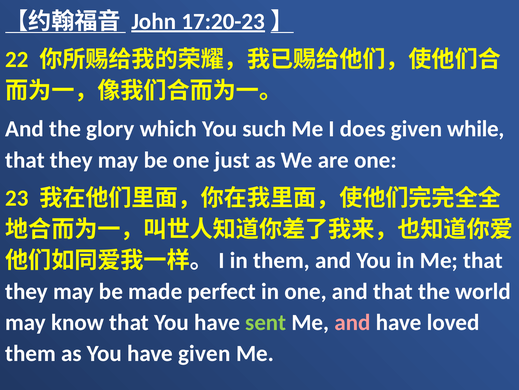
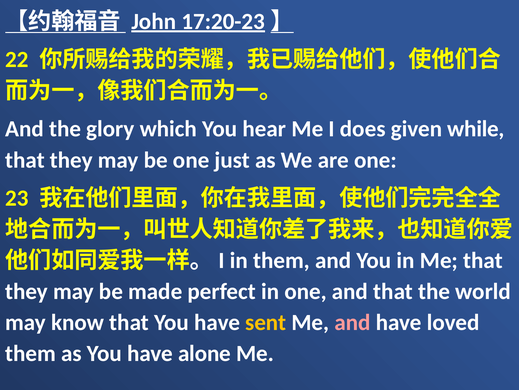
such: such -> hear (264, 129)
sent colour: light green -> yellow (266, 322)
have given: given -> alone (204, 353)
